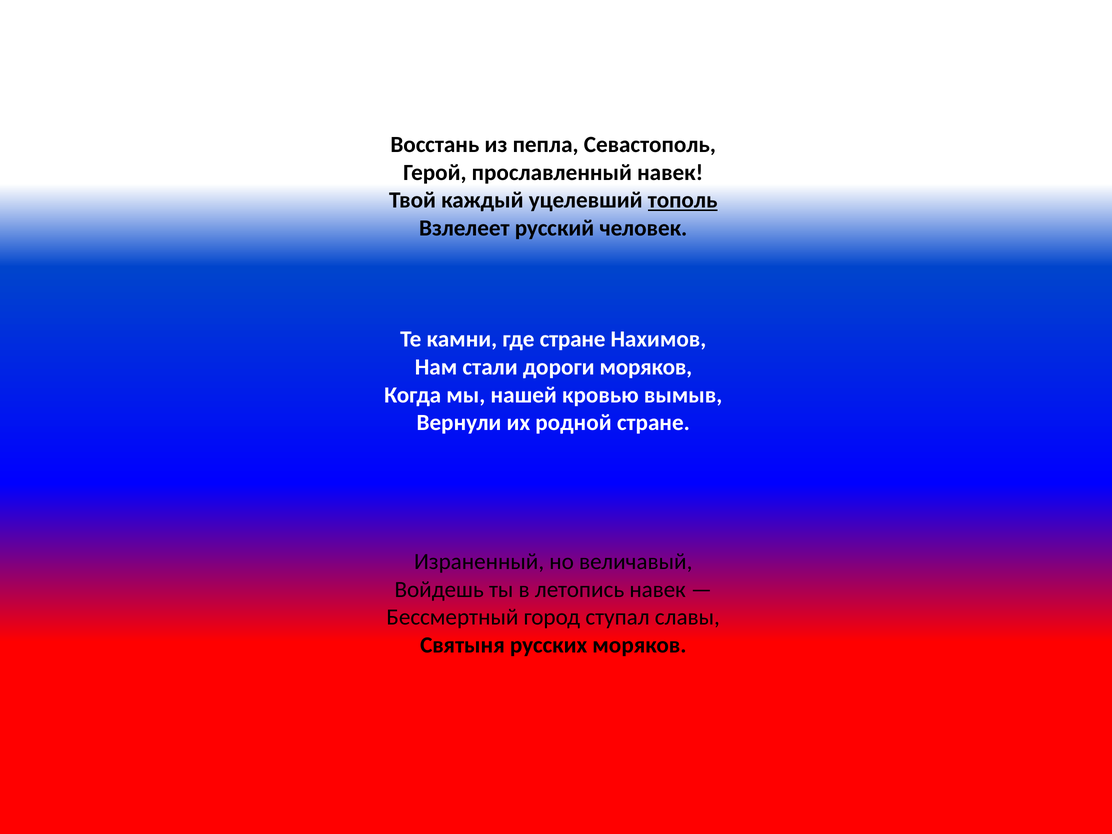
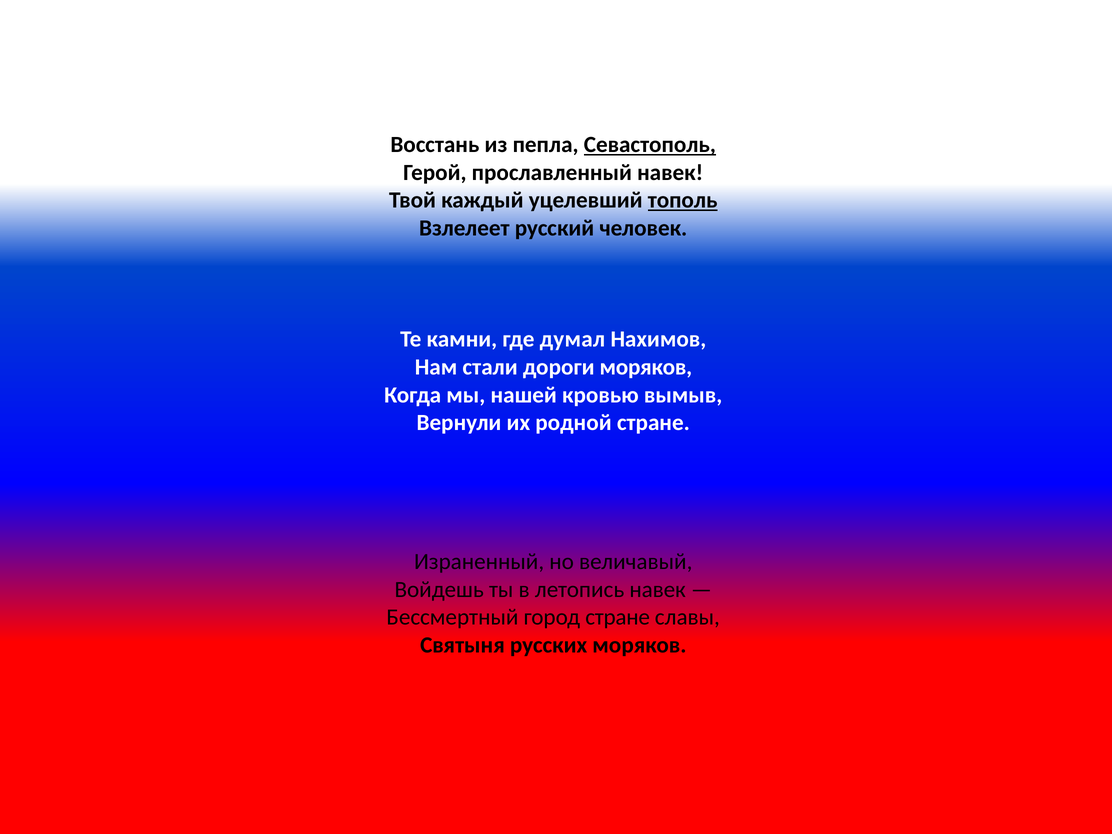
Севастополь underline: none -> present (650, 145)
где стране: стране -> думал (572, 339)
город ступал: ступал -> стране (618, 617)
